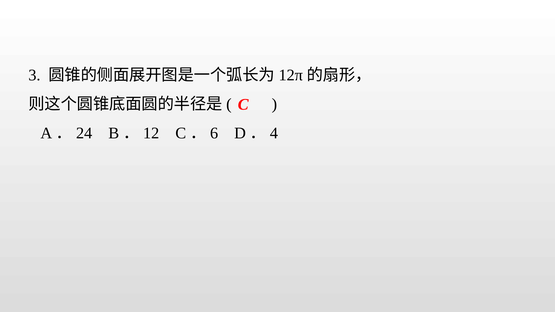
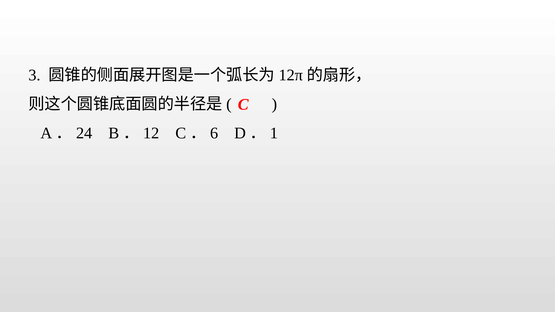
4: 4 -> 1 (274, 133)
